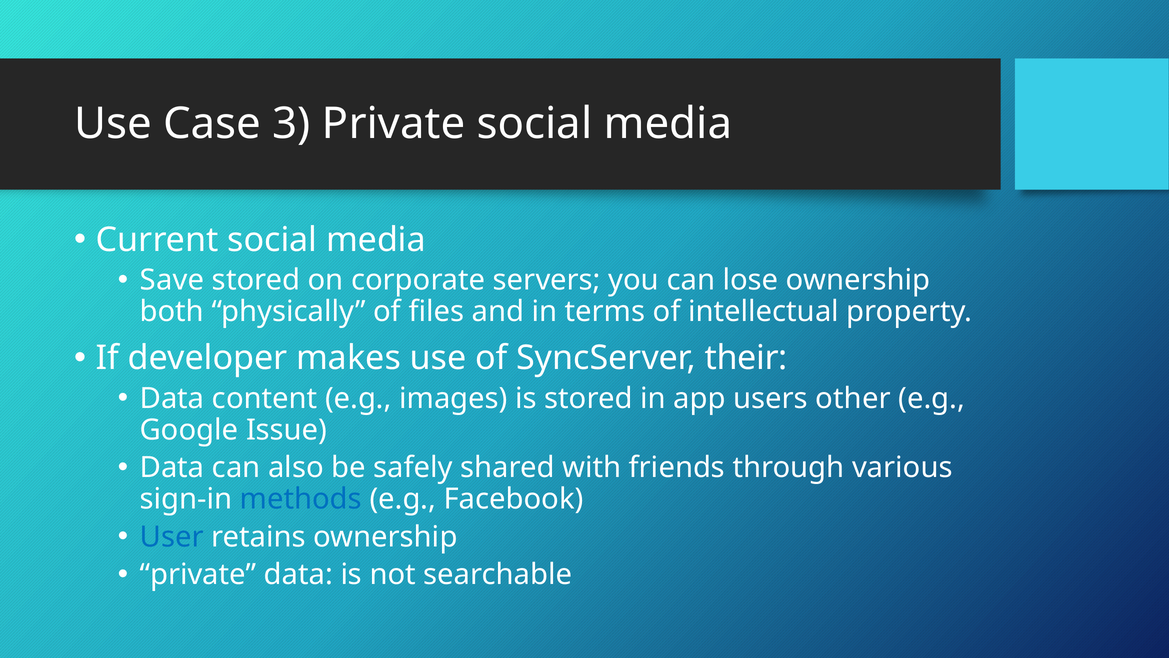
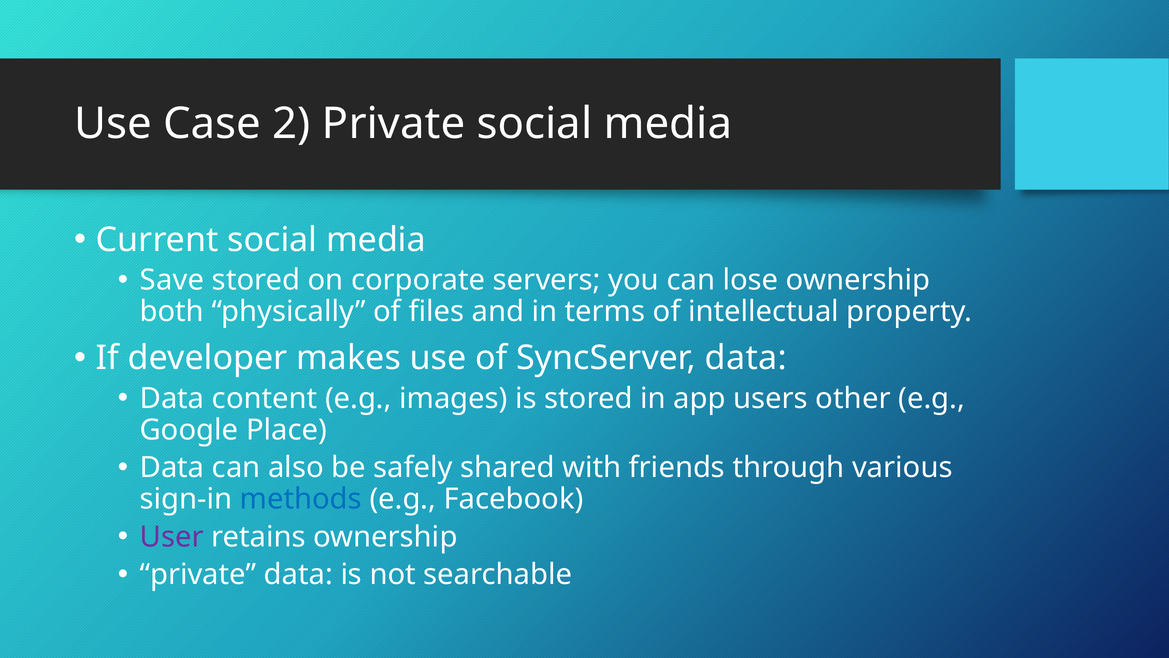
3: 3 -> 2 (292, 124)
SyncServer their: their -> data (746, 358)
Issue: Issue -> Place (286, 430)
User colour: blue -> purple (172, 537)
